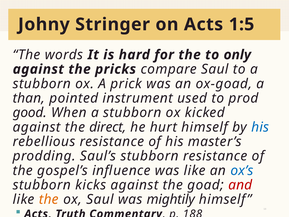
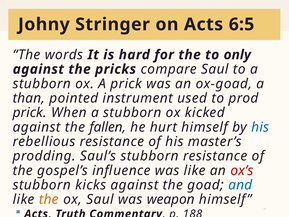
1:5: 1:5 -> 6:5 (242, 24)
good: good -> prick (30, 113)
direct: direct -> fallen (108, 127)
ox’s colour: blue -> red (242, 170)
and colour: red -> blue (240, 185)
mightily: mightily -> weapon (171, 199)
